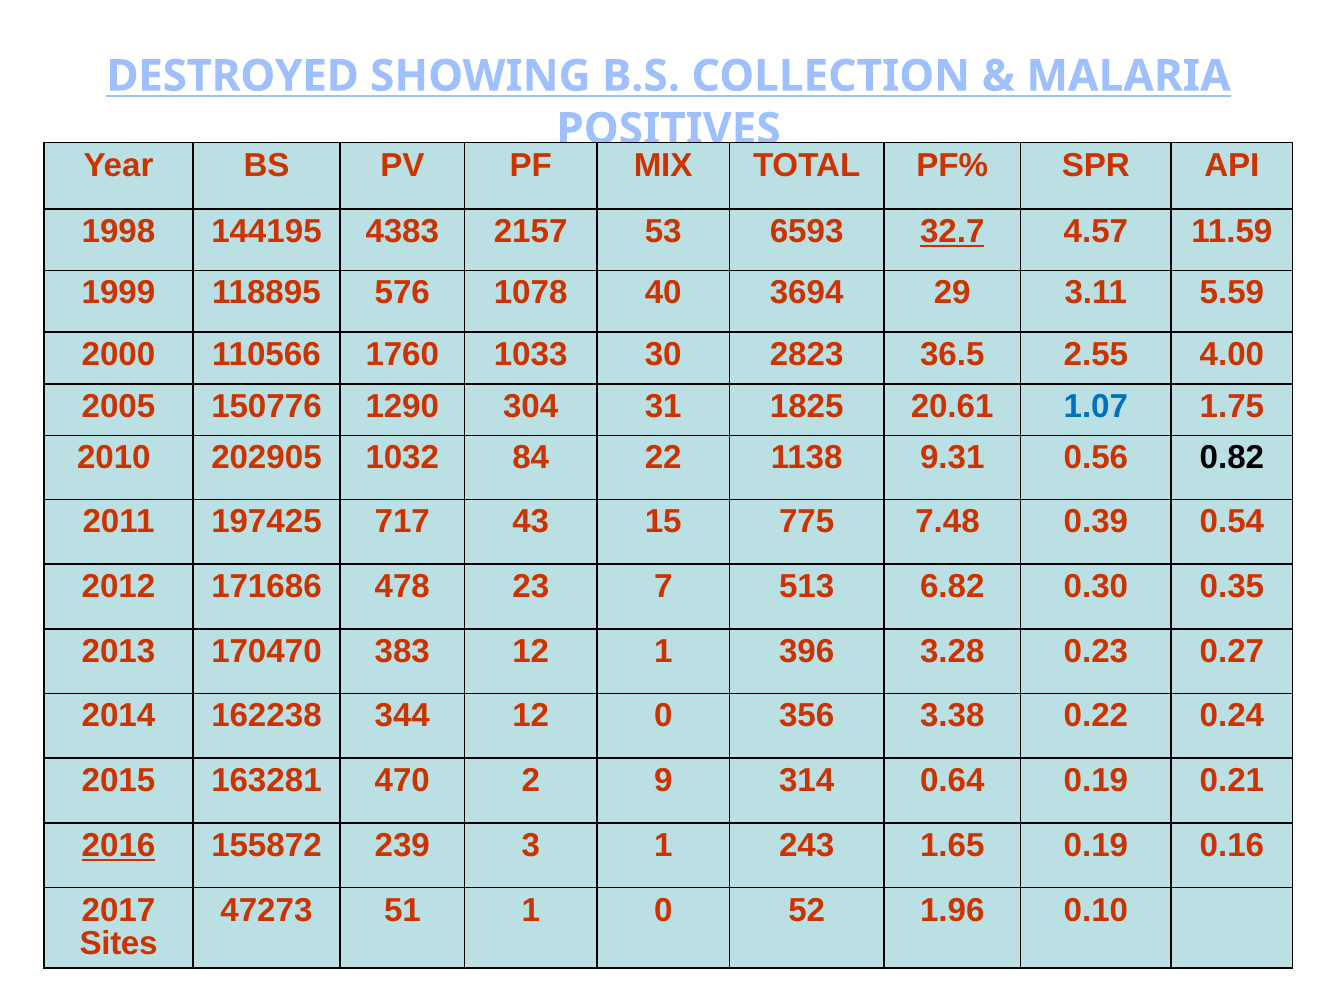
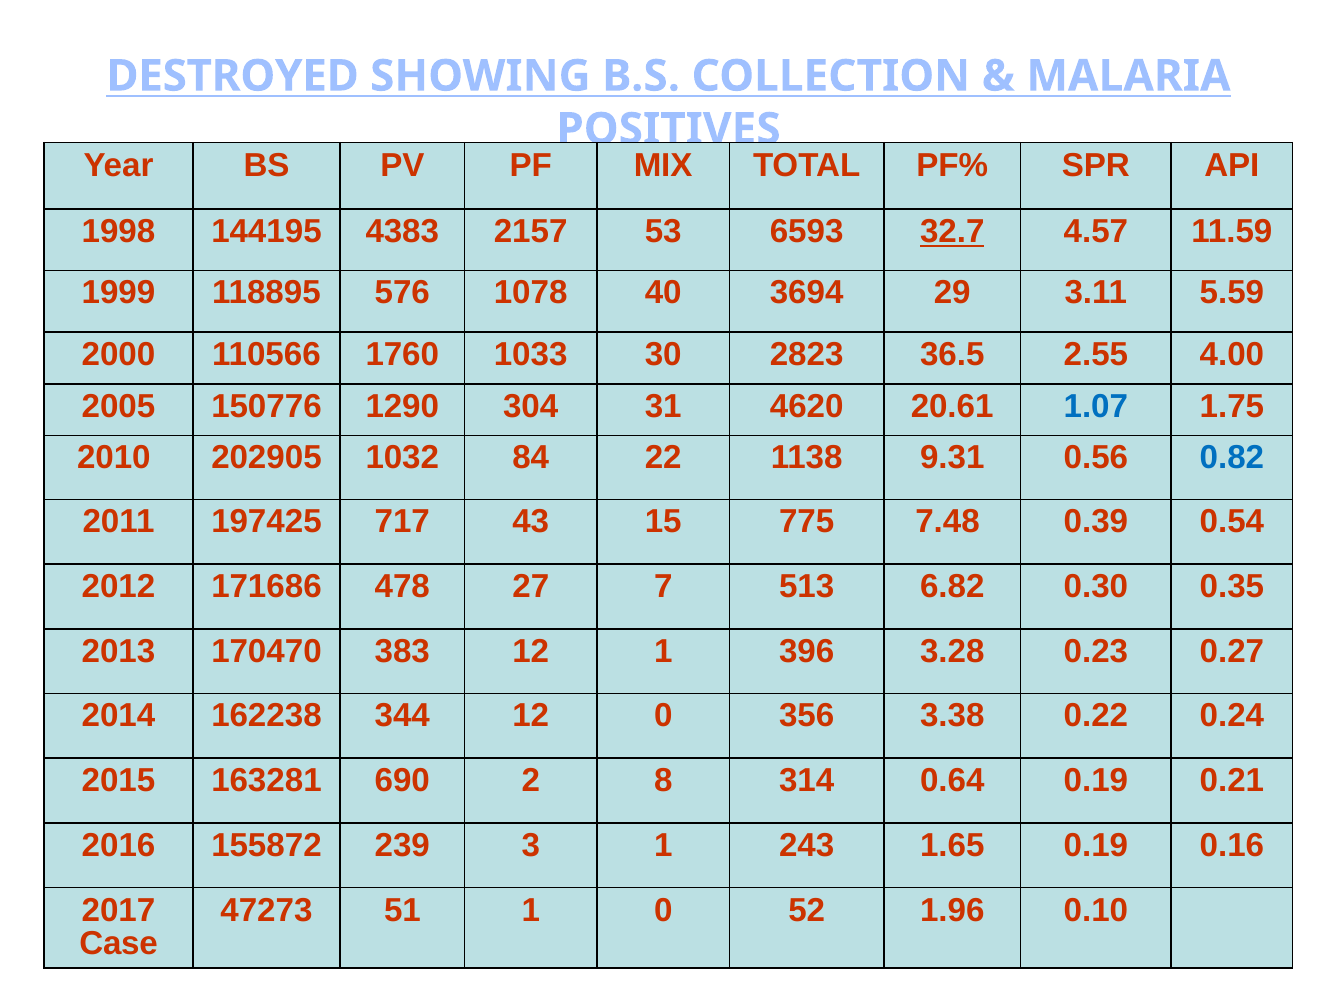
1825: 1825 -> 4620 (807, 406)
0.82 colour: black -> blue (1232, 458)
23: 23 -> 27 (531, 586)
470: 470 -> 690 (402, 780)
9: 9 -> 8 (663, 780)
2016 underline: present -> none (119, 845)
Sites: Sites -> Case (119, 943)
